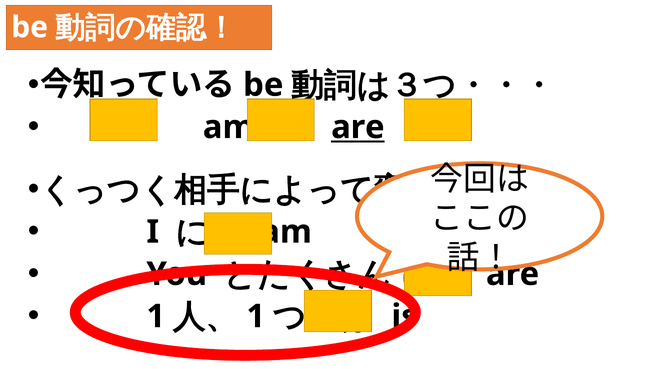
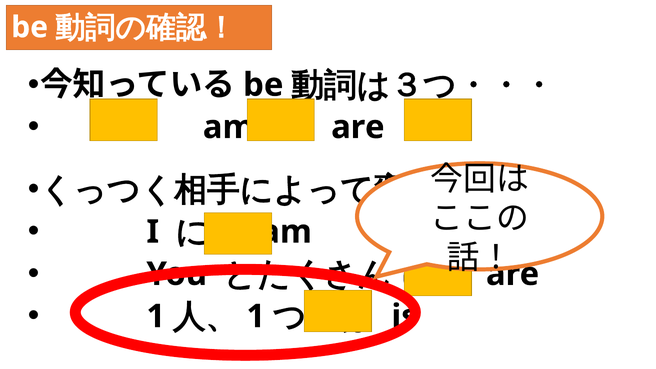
are underline: present -> none (358, 127)
